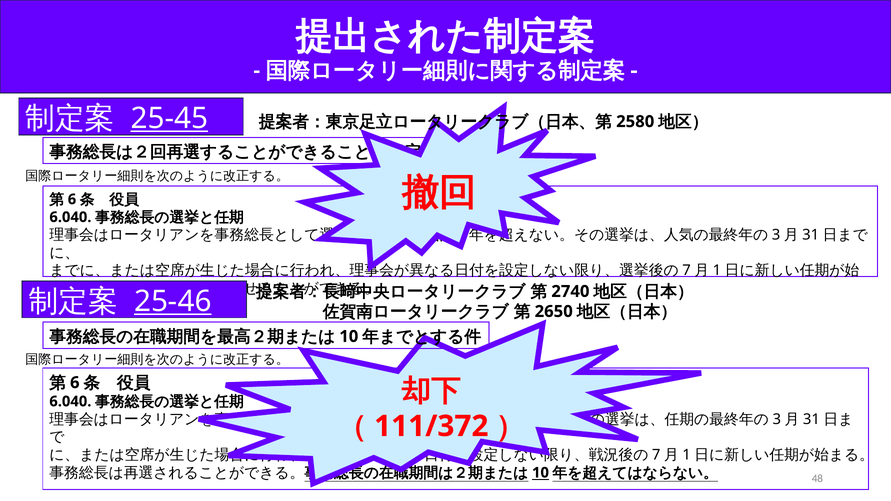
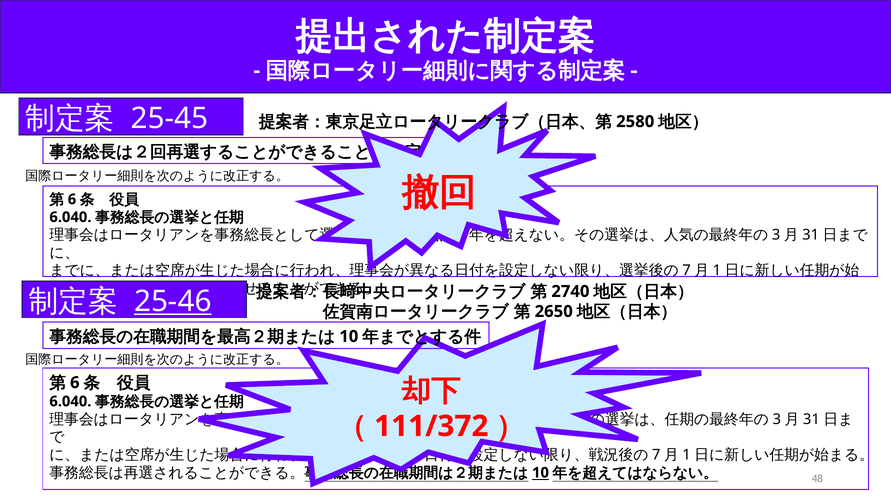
25-45 underline: present -> none (169, 119)
